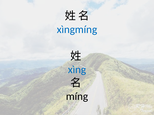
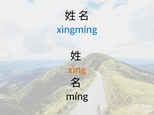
xìng colour: blue -> orange (77, 70)
